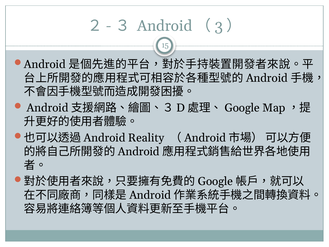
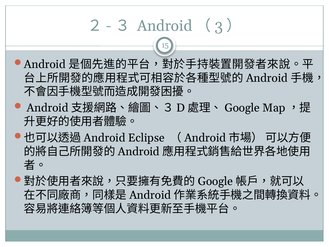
Reality: Reality -> Eclipse (146, 138)
